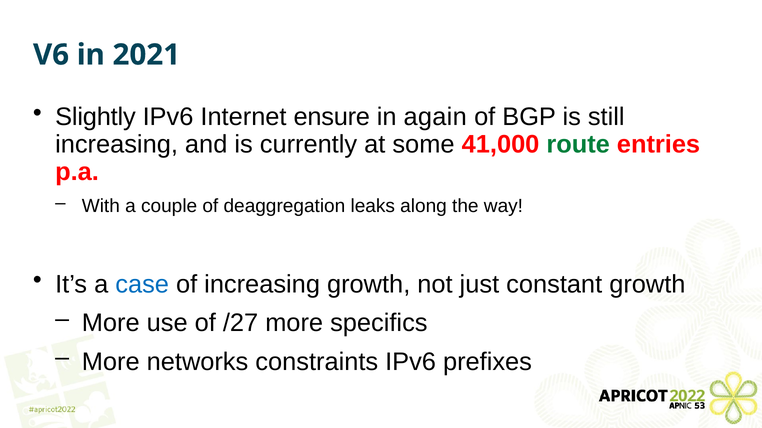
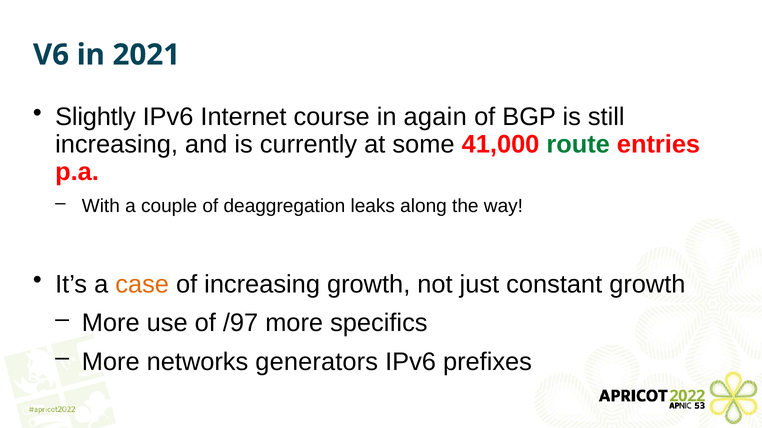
ensure: ensure -> course (332, 117)
case colour: blue -> orange (142, 285)
/27: /27 -> /97 (241, 323)
constraints: constraints -> generators (317, 362)
